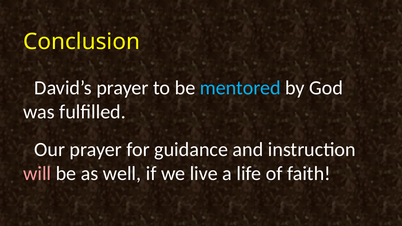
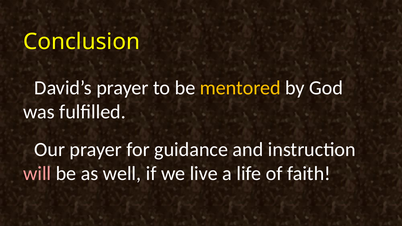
mentored colour: light blue -> yellow (240, 88)
